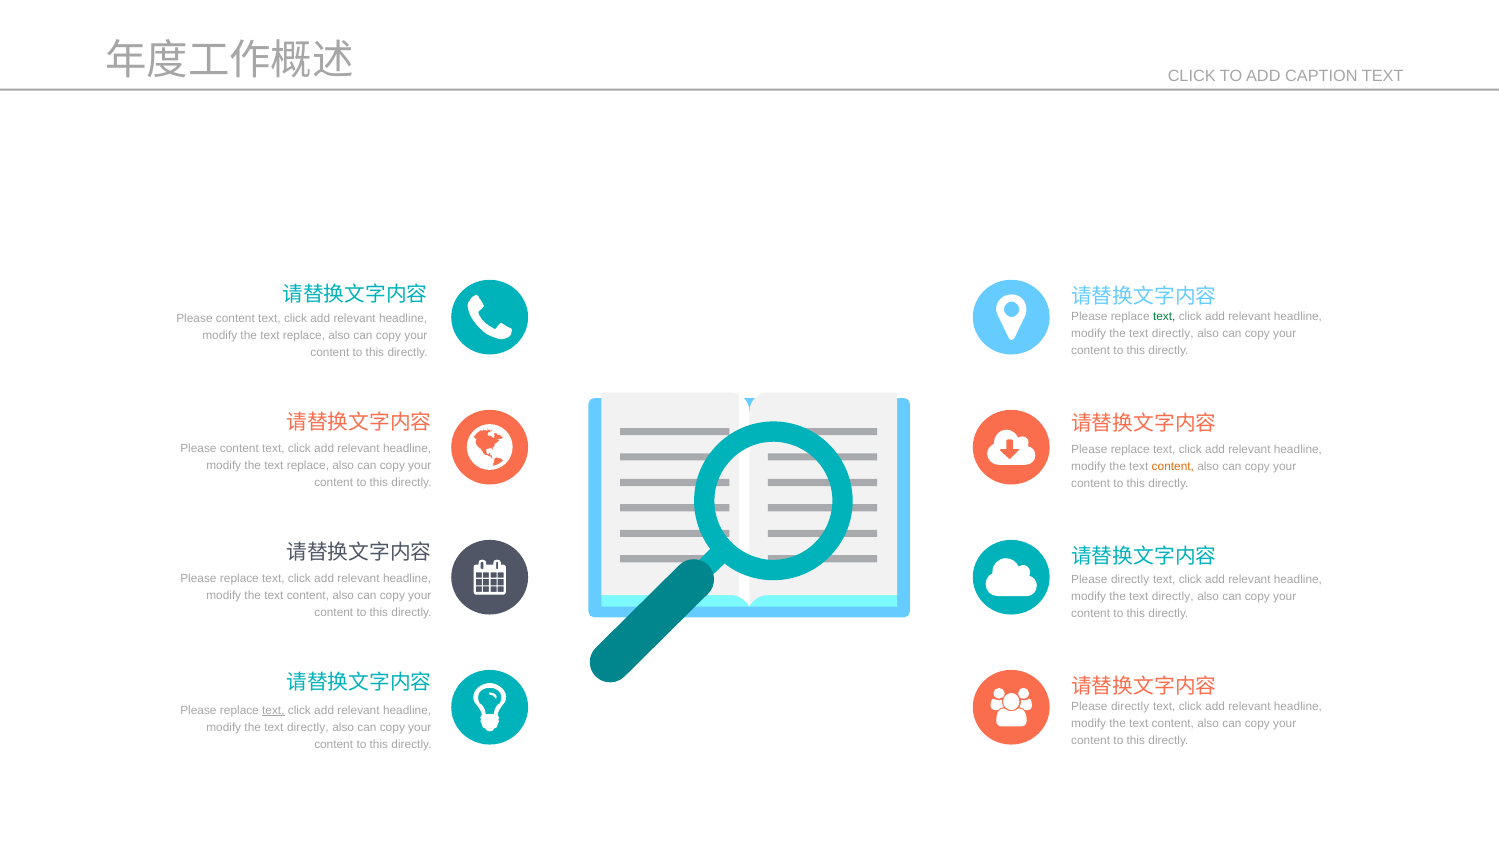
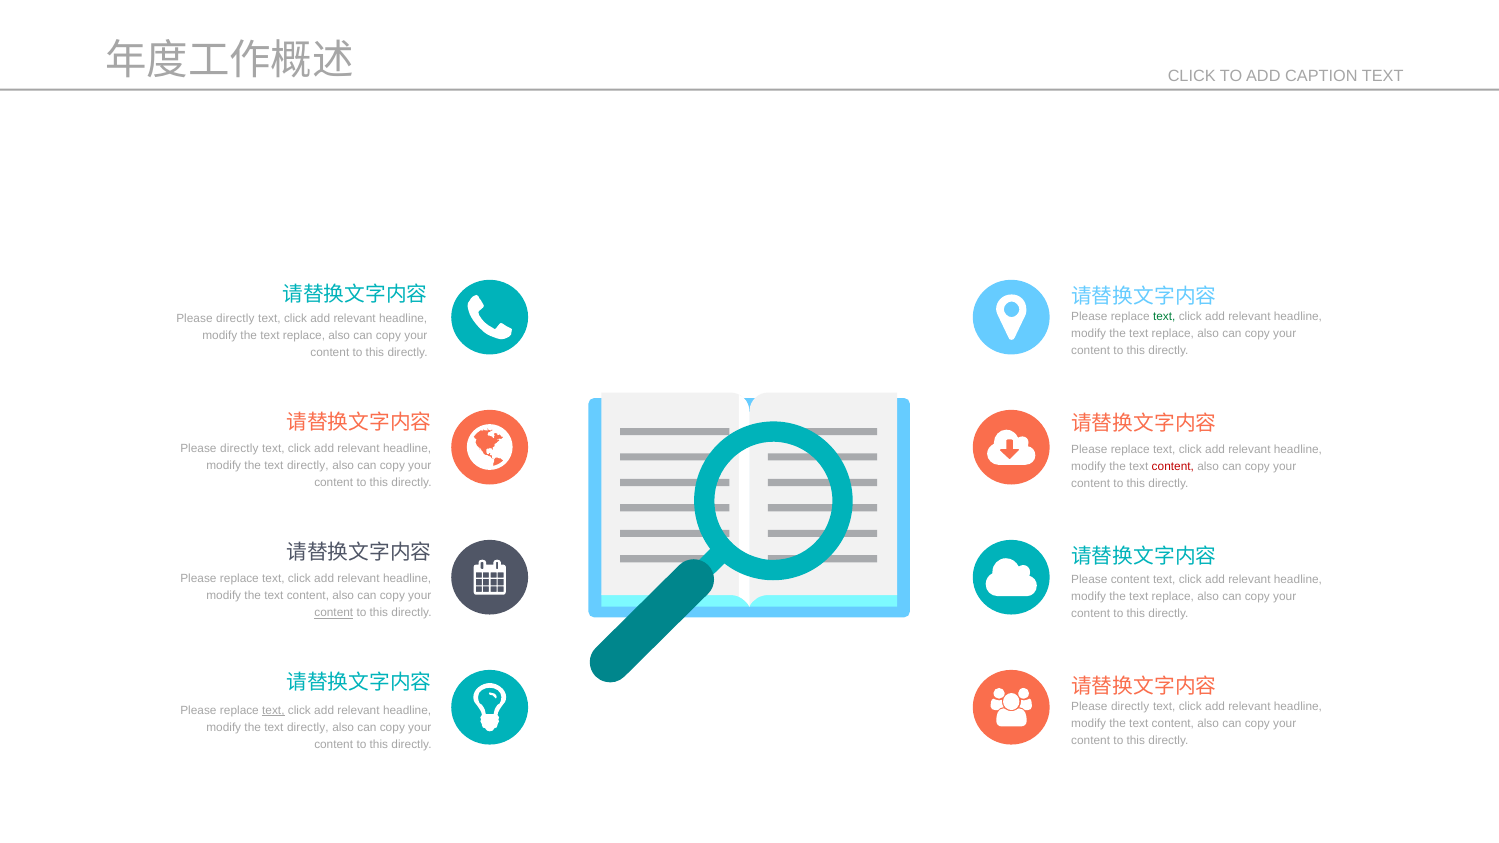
content: content -> directly (235, 319)
directly: directly -> replace (1173, 334)
content: content -> directly (239, 448)
replace: replace -> directly (308, 465)
content colour: orange -> red (1173, 467)
directly: directly -> content (1130, 580)
directly: directly -> replace (1173, 597)
content underline: none -> present (334, 613)
